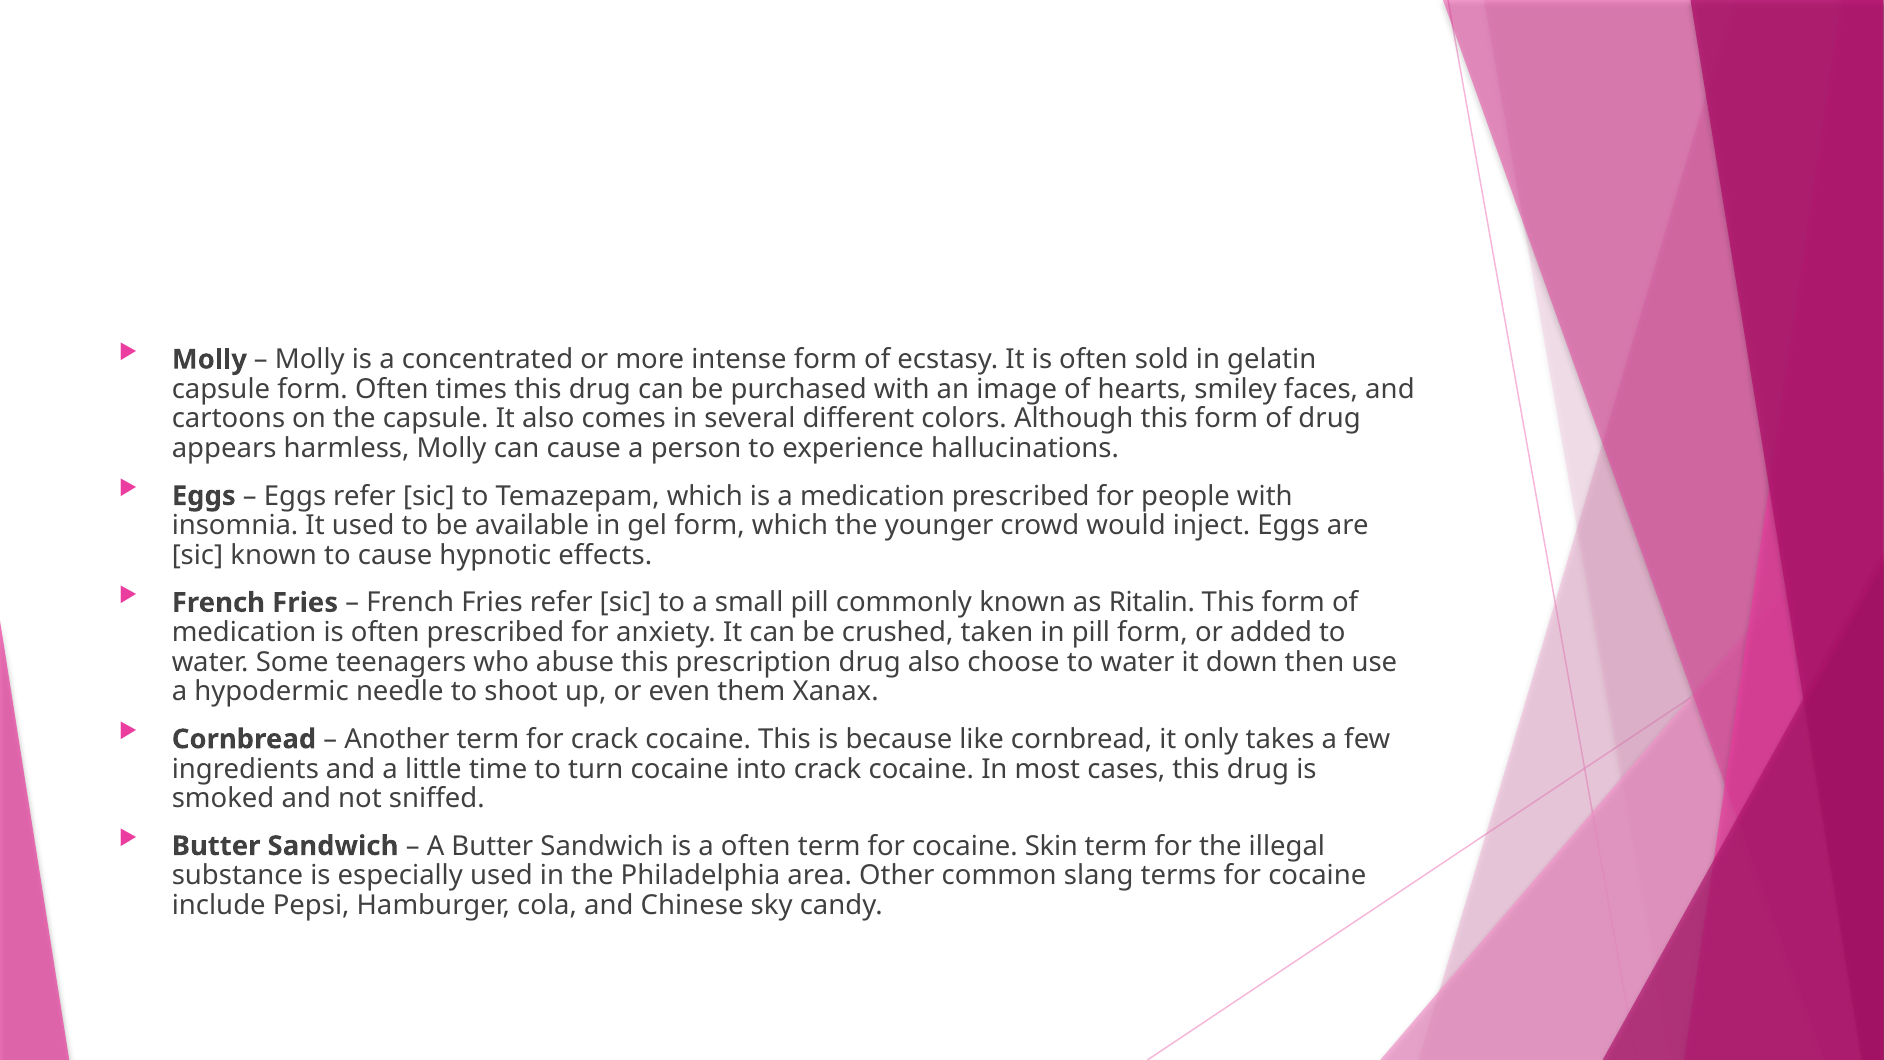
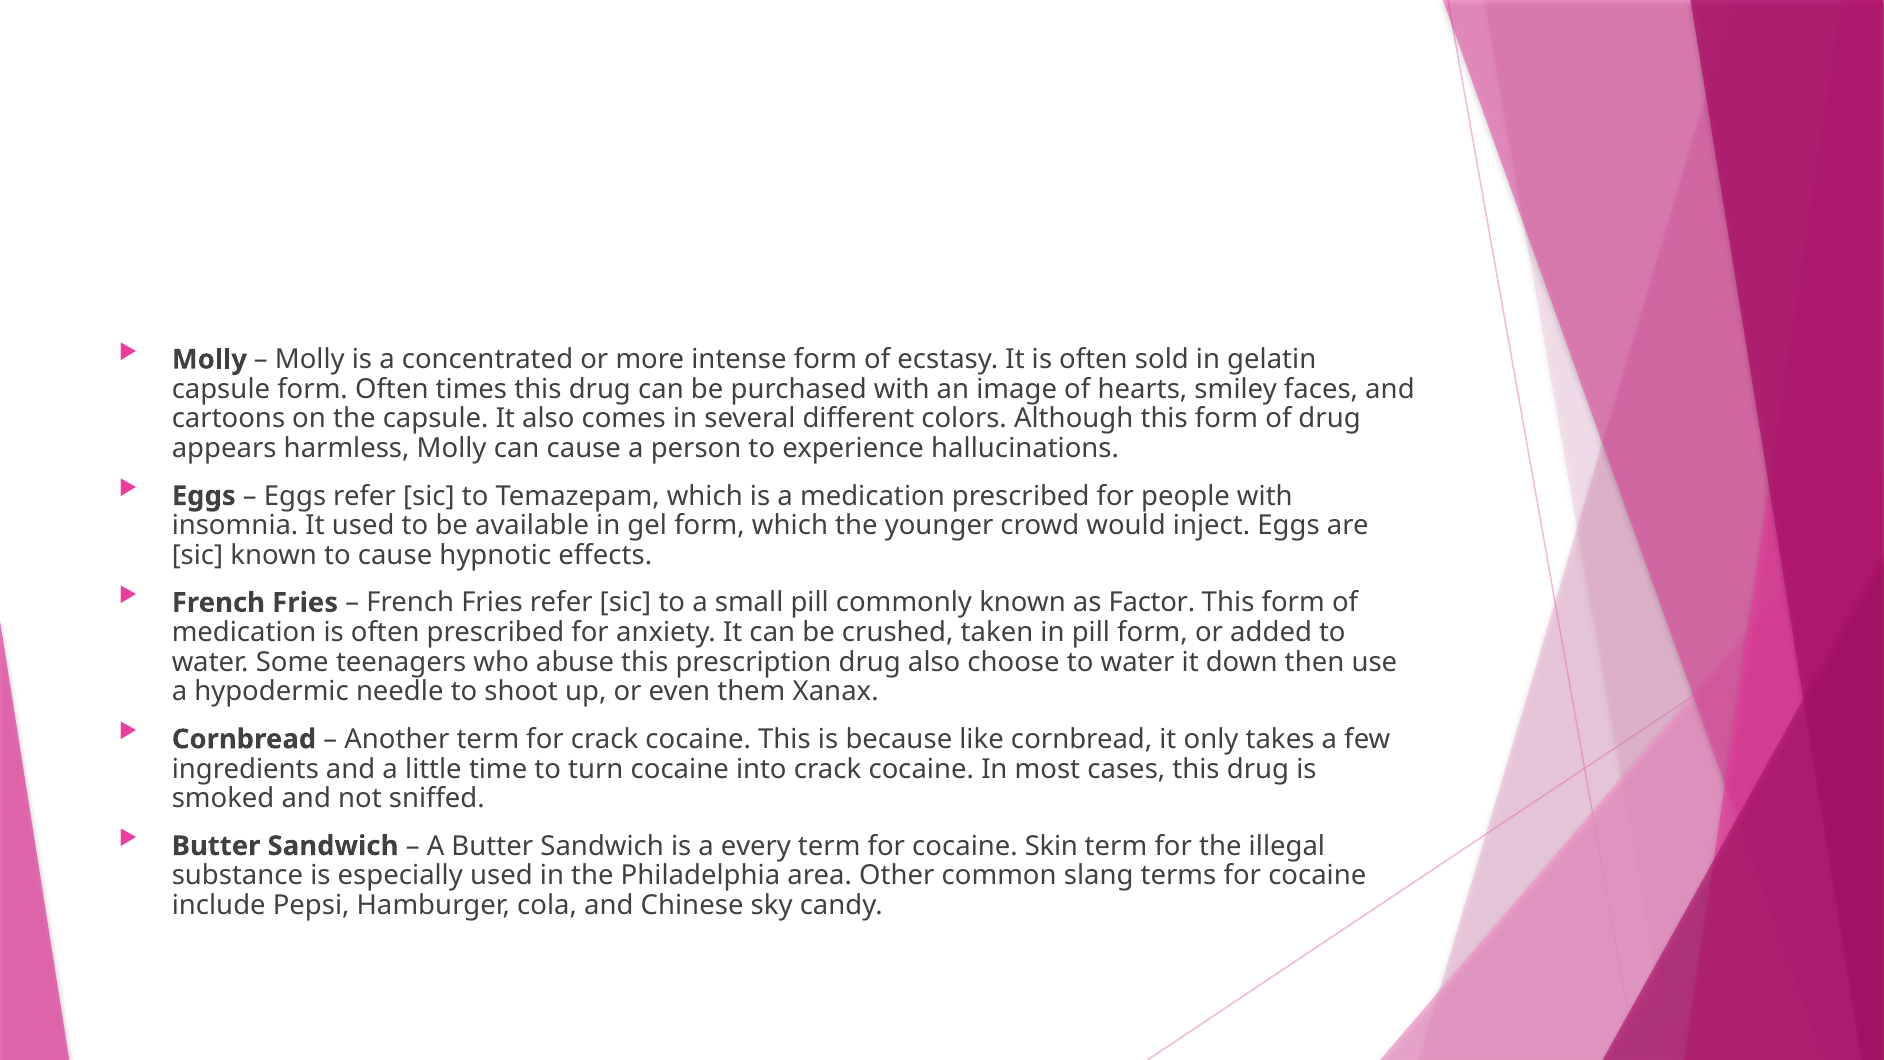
Ritalin: Ritalin -> Factor (1152, 603)
a often: often -> every (756, 846)
